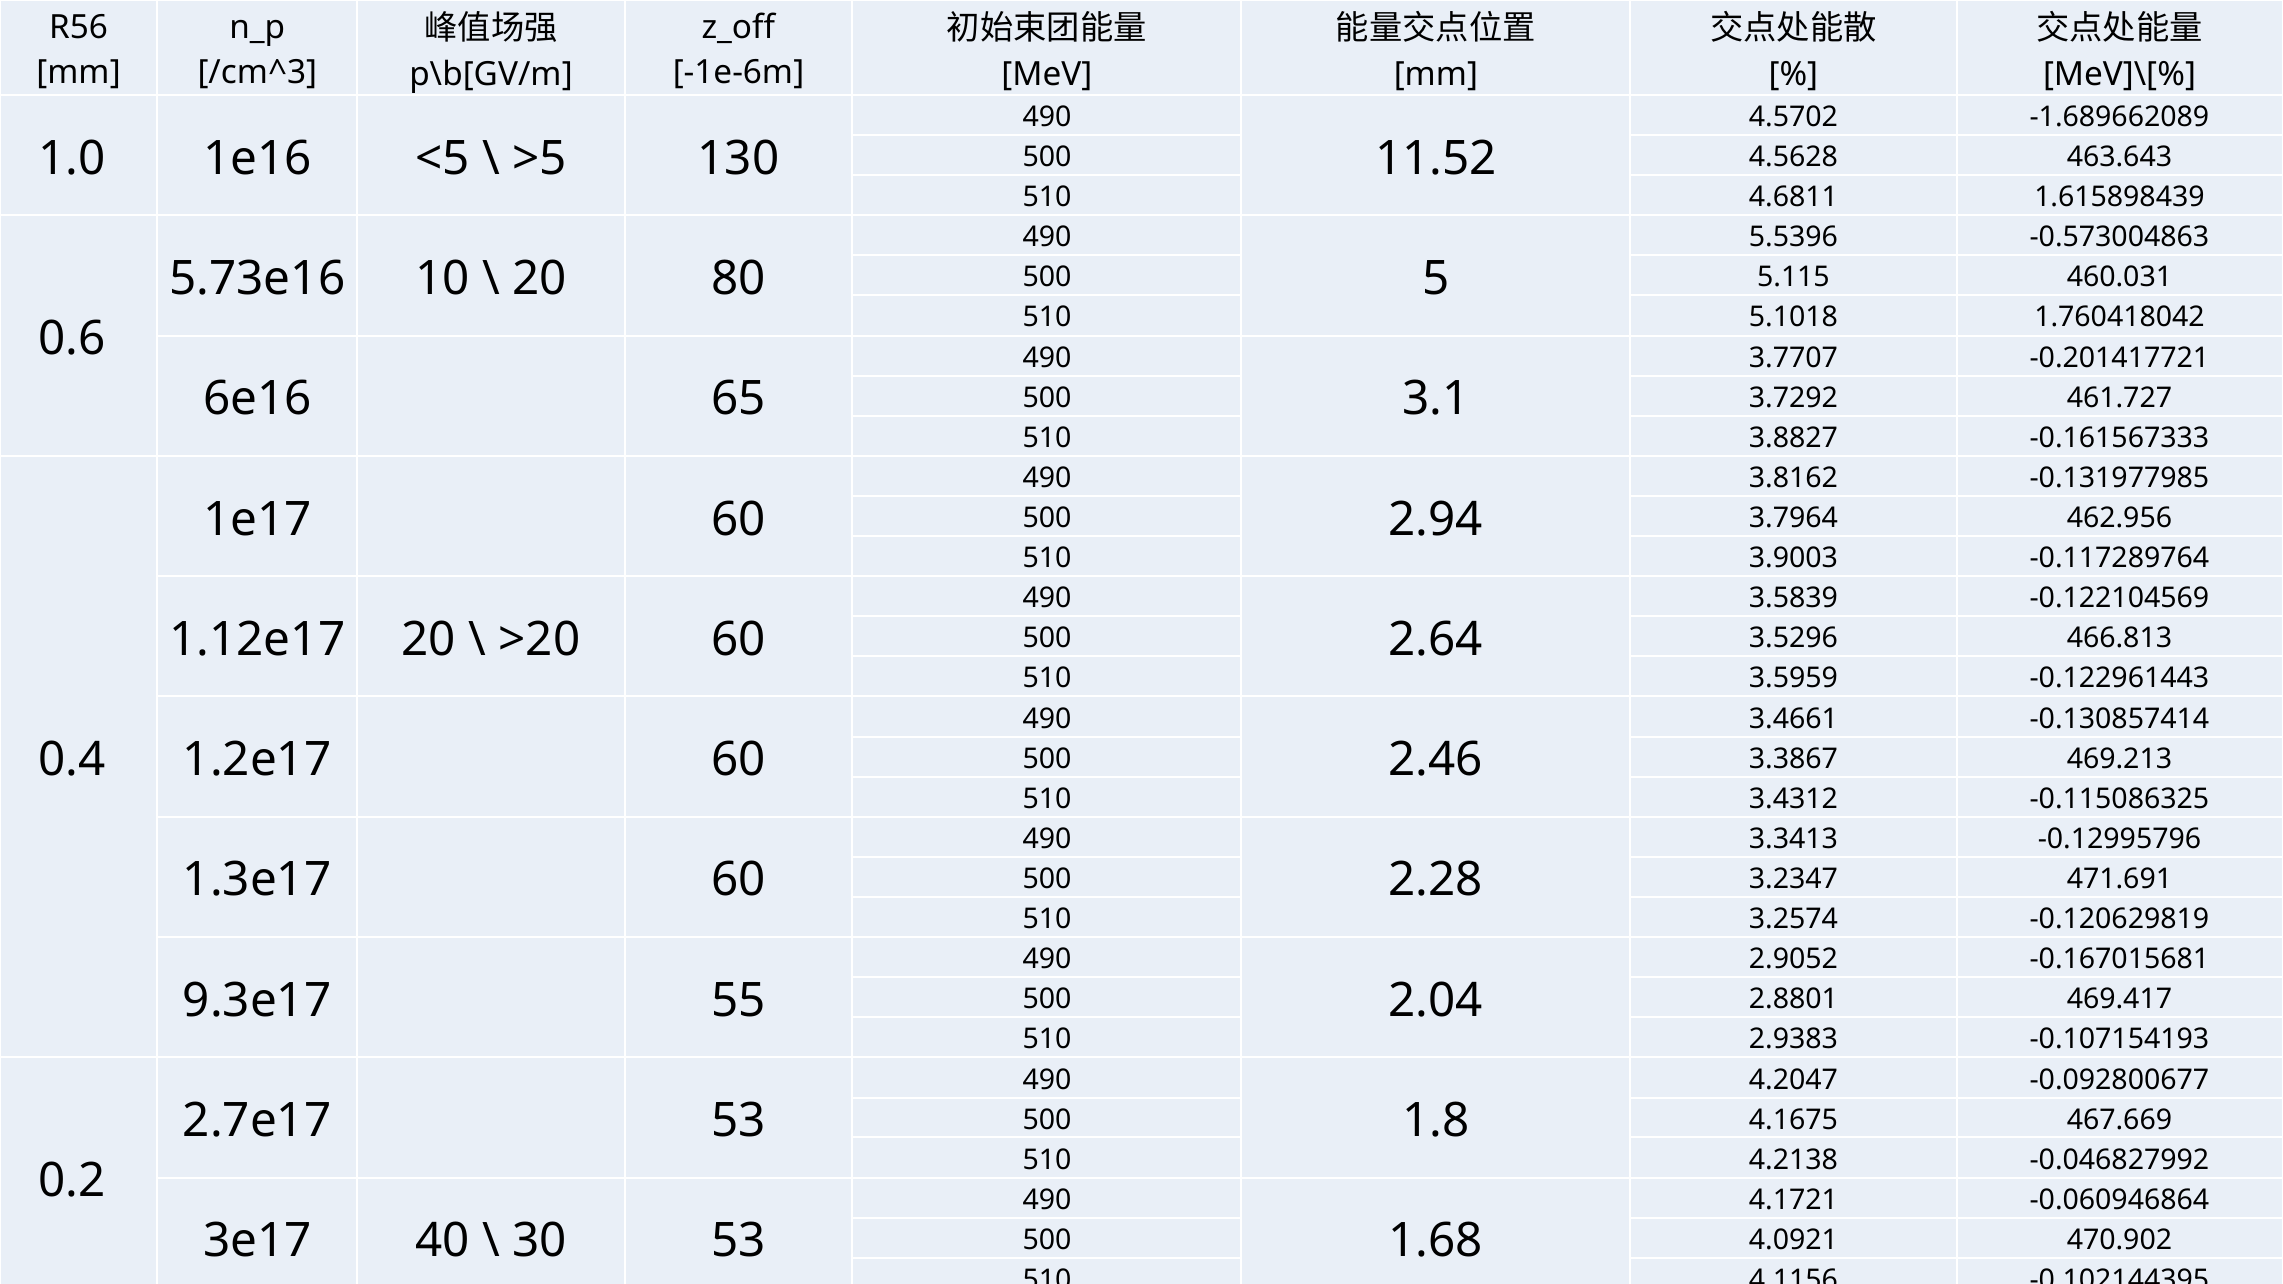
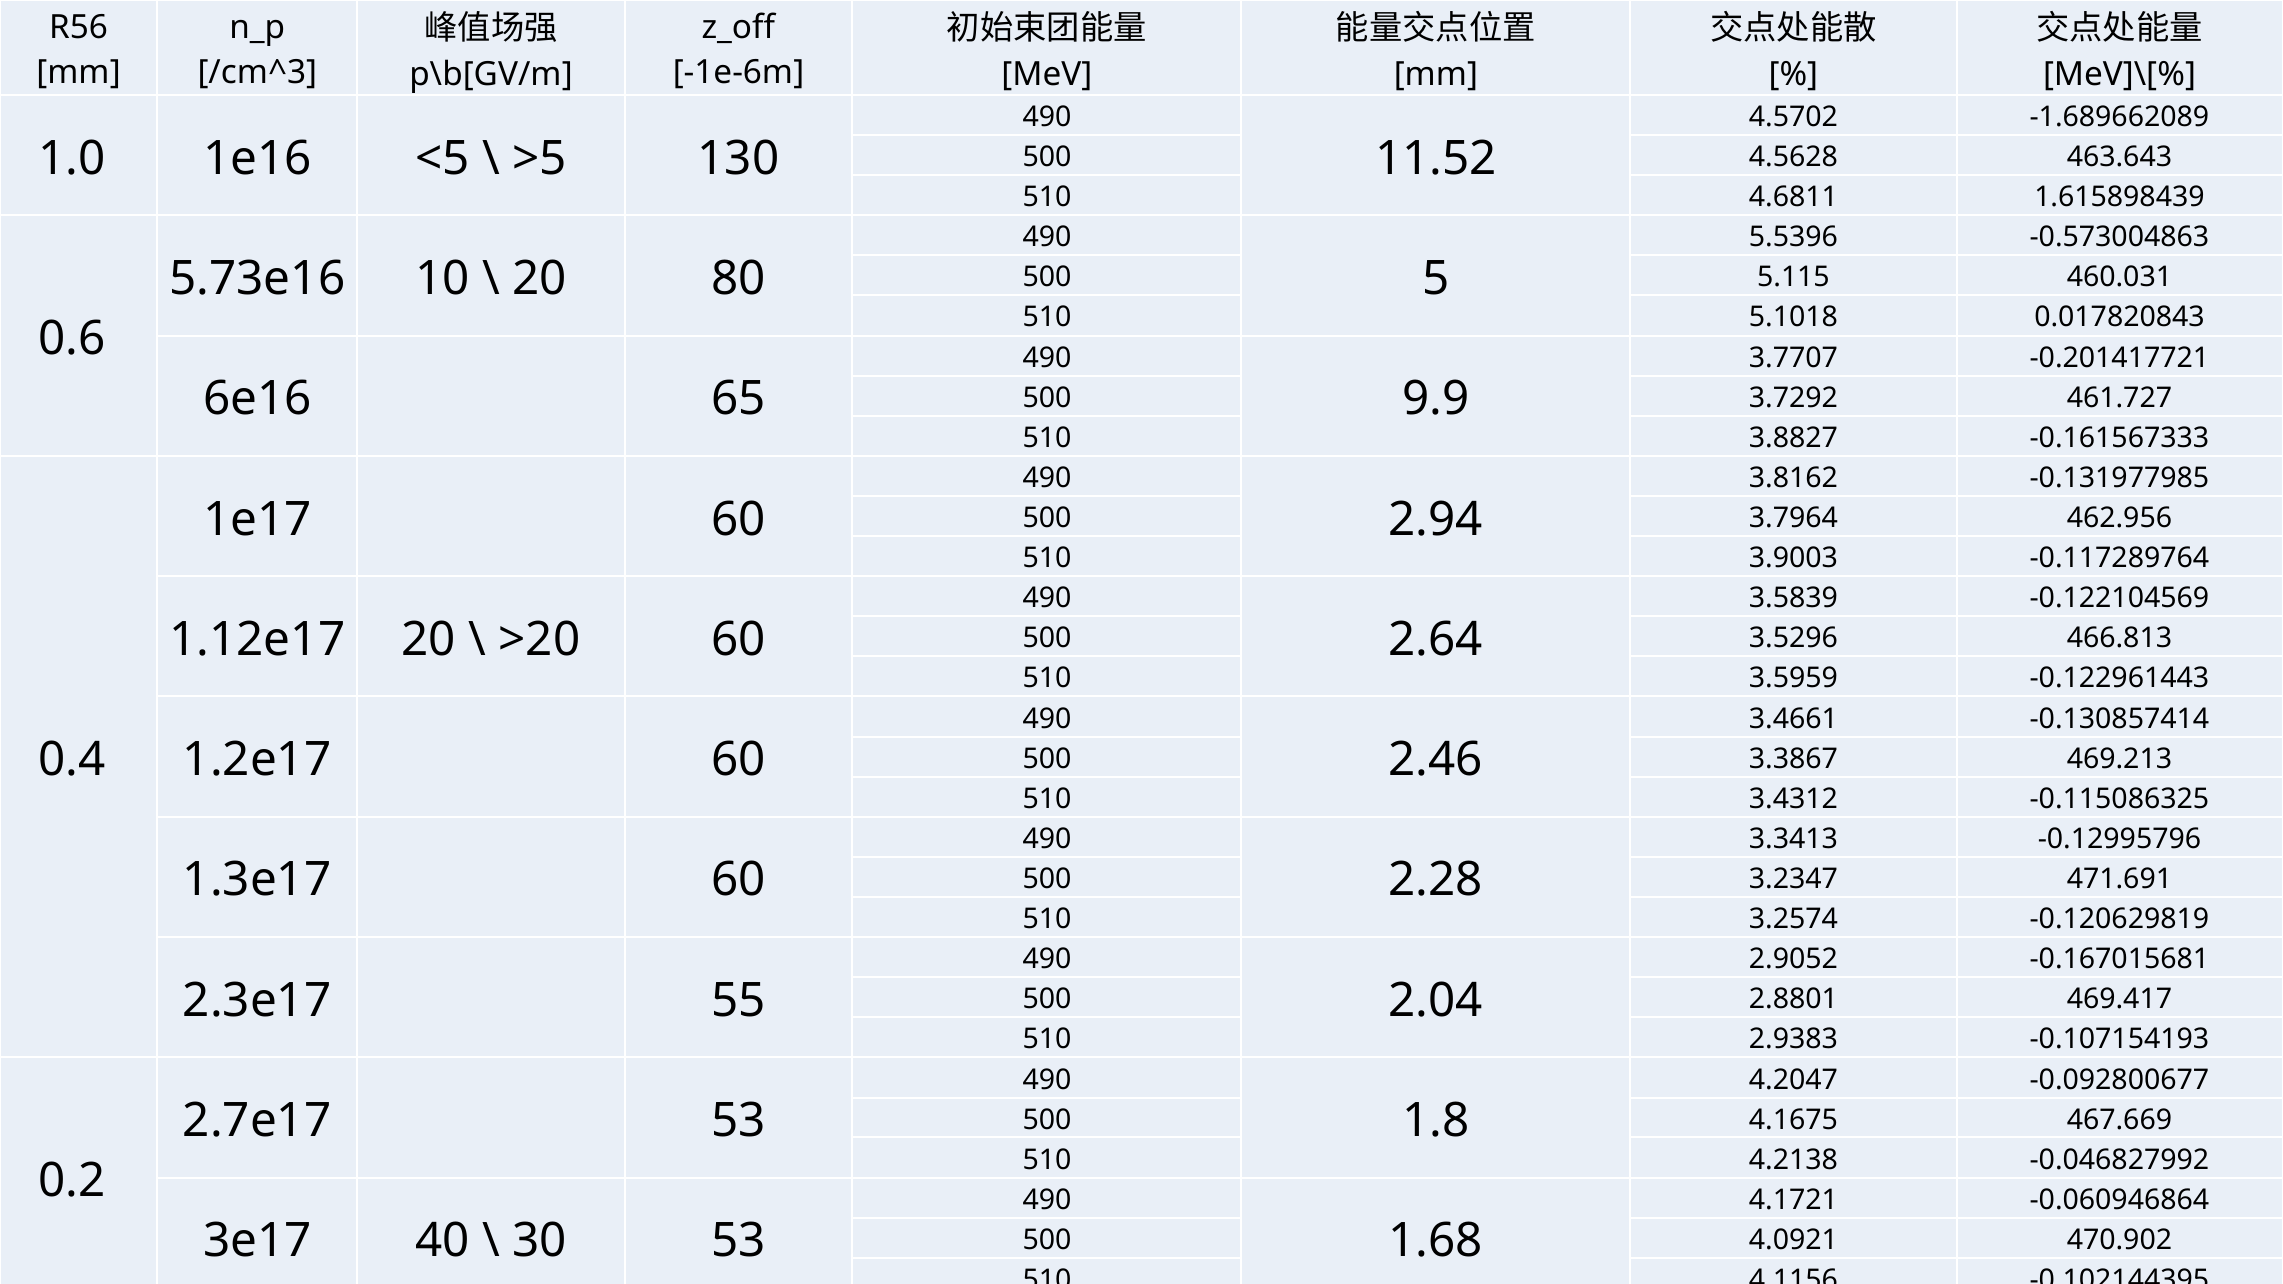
1.760418042: 1.760418042 -> 0.017820843 (2120, 318)
3.1: 3.1 -> 9.9 (1436, 399)
9.3e17: 9.3e17 -> 2.3e17 (257, 1001)
